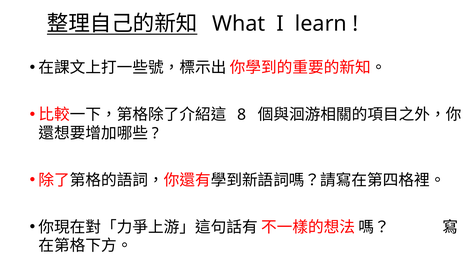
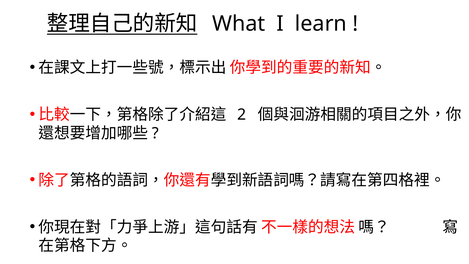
8: 8 -> 2 (242, 115)
